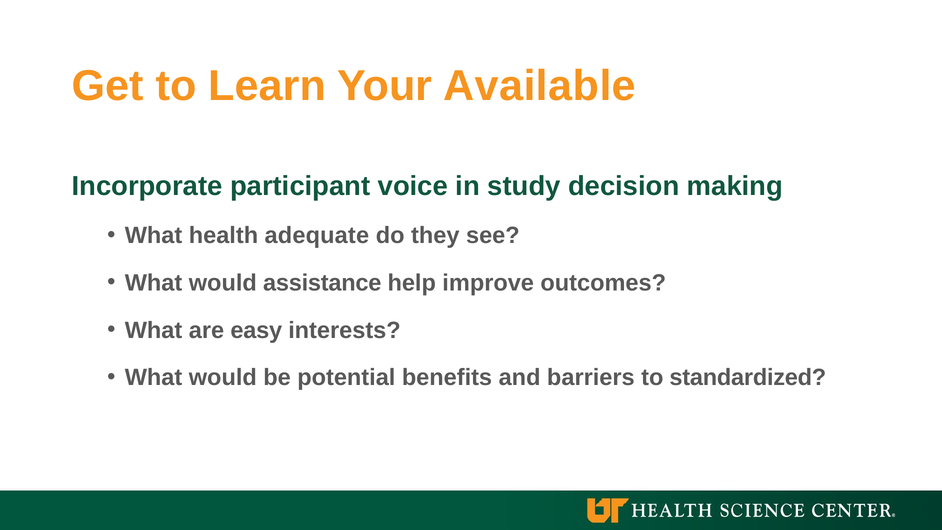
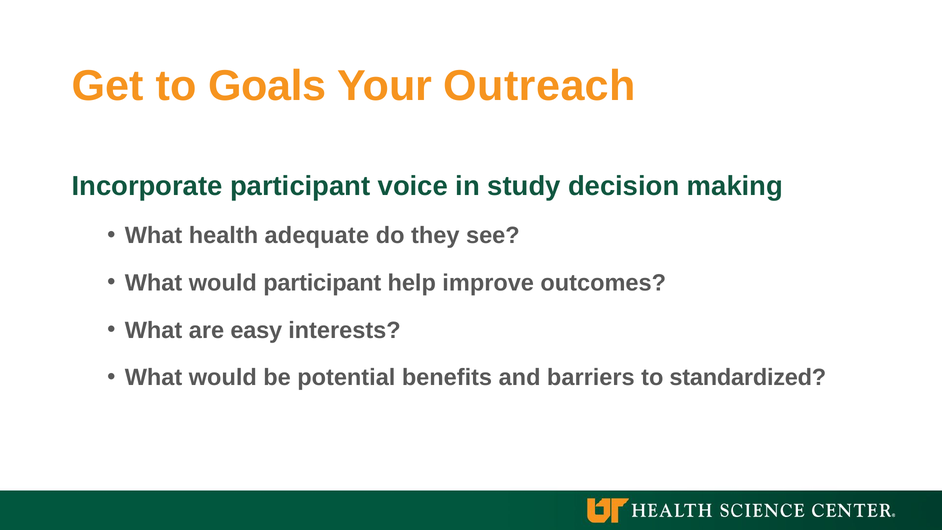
Learn: Learn -> Goals (267, 86)
Available: Available -> Outreach (540, 86)
would assistance: assistance -> participant (322, 283)
